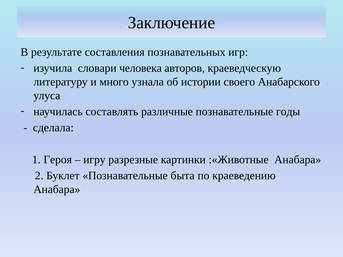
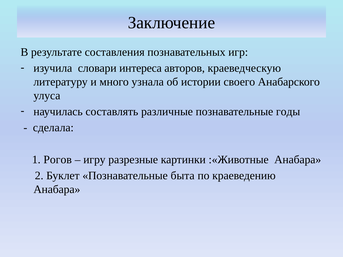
человека: человека -> интереса (141, 68)
Героя: Героя -> Рогов (58, 160)
